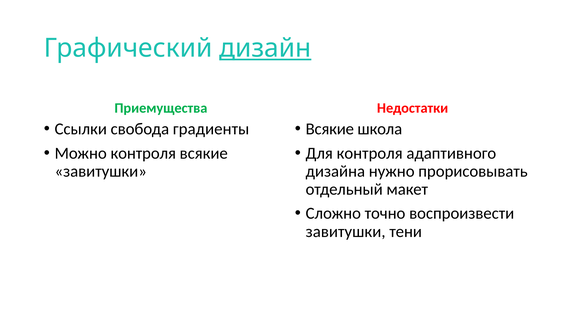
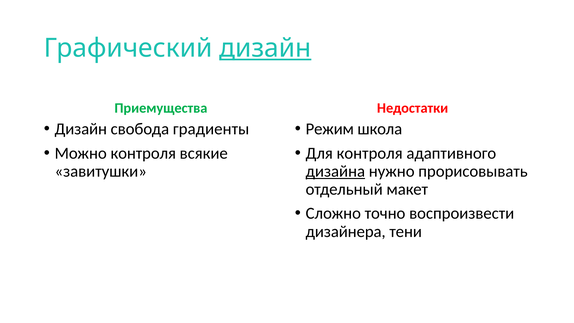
Ссылки: Ссылки -> Дизайн (81, 129)
Всякие: Всякие -> Режим (330, 129)
дизайна underline: none -> present (335, 171)
завитушки: завитушки -> дизайнера (346, 231)
